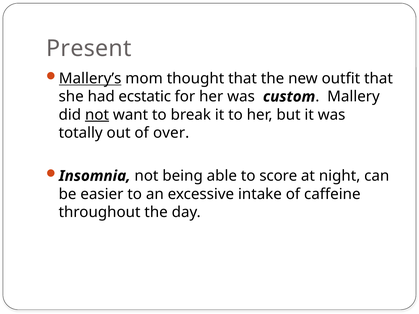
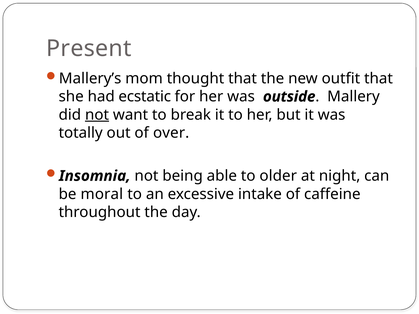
Mallery’s underline: present -> none (90, 79)
custom: custom -> outside (289, 97)
score: score -> older (278, 176)
easier: easier -> moral (102, 194)
